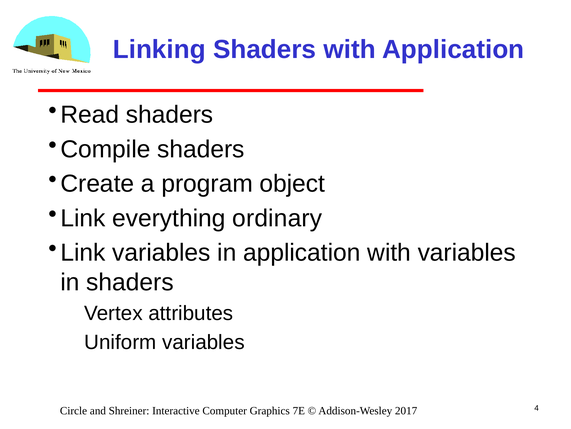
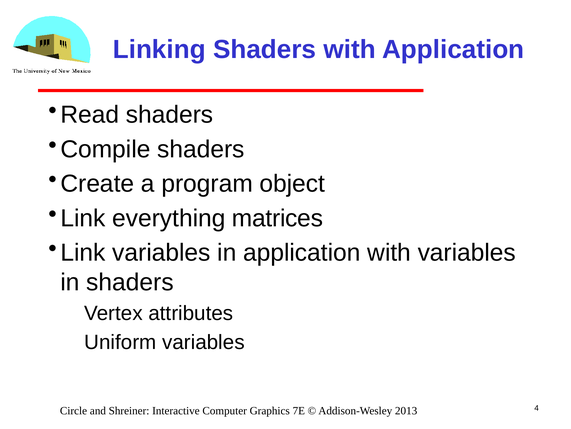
ordinary: ordinary -> matrices (277, 218)
2017: 2017 -> 2013 (406, 410)
